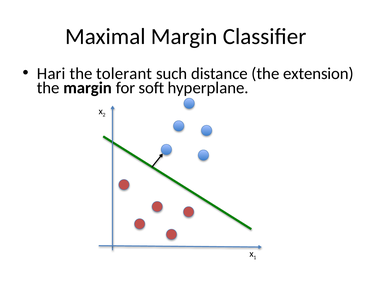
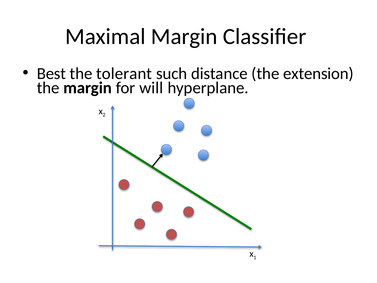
Hari: Hari -> Best (51, 74)
soft: soft -> will (151, 88)
